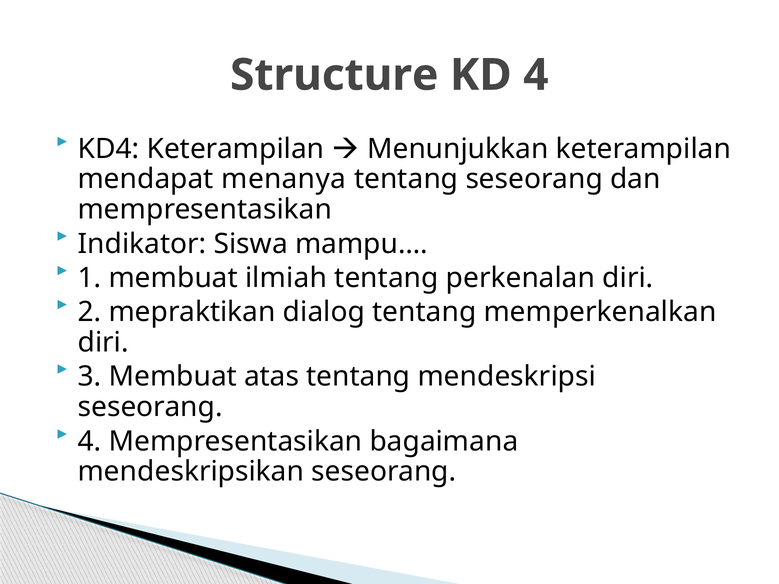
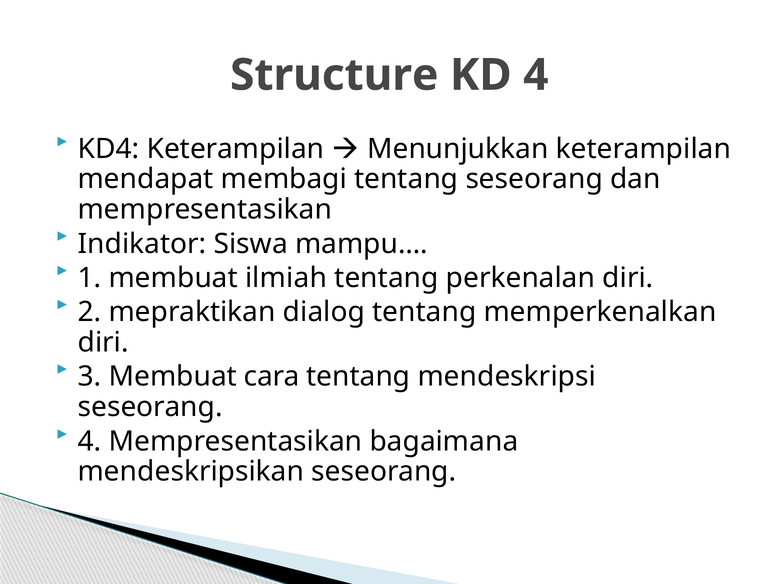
menanya: menanya -> membagi (284, 179)
atas: atas -> cara (272, 377)
